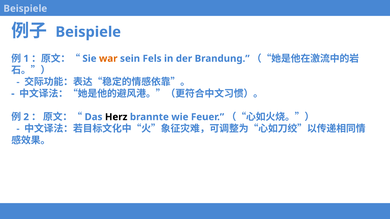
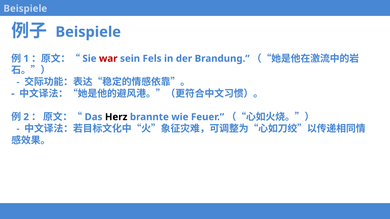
war colour: orange -> red (108, 59)
